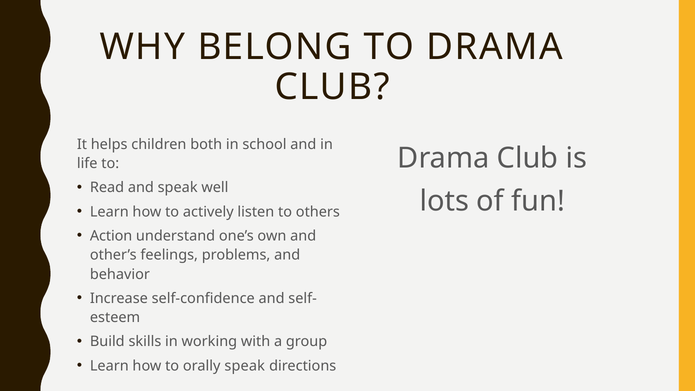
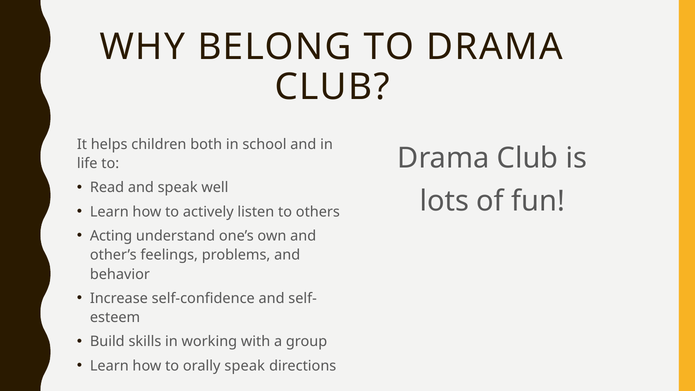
Action: Action -> Acting (111, 236)
